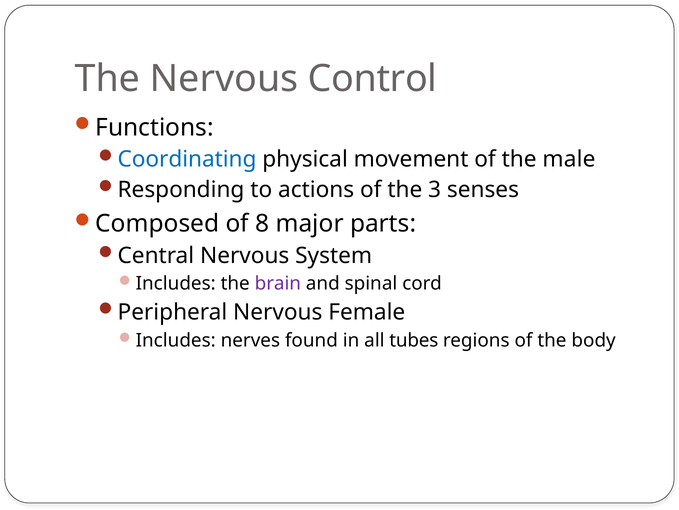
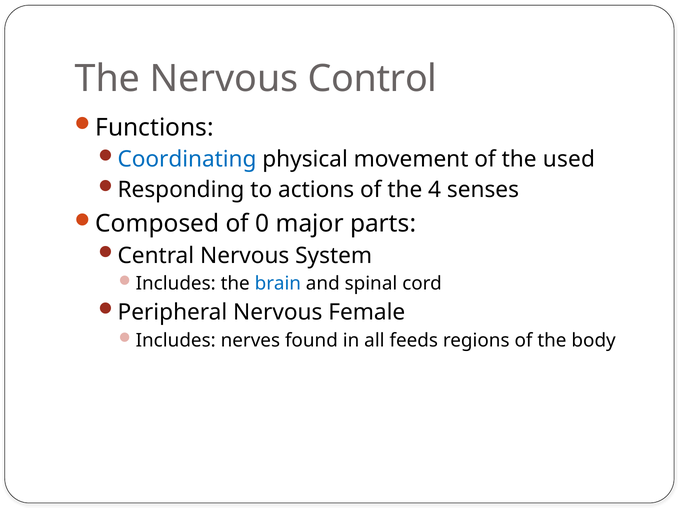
male: male -> used (569, 159)
3: 3 -> 4 (435, 190)
8: 8 -> 0 (262, 223)
brain colour: purple -> blue (278, 283)
tubes: tubes -> feeds (414, 340)
